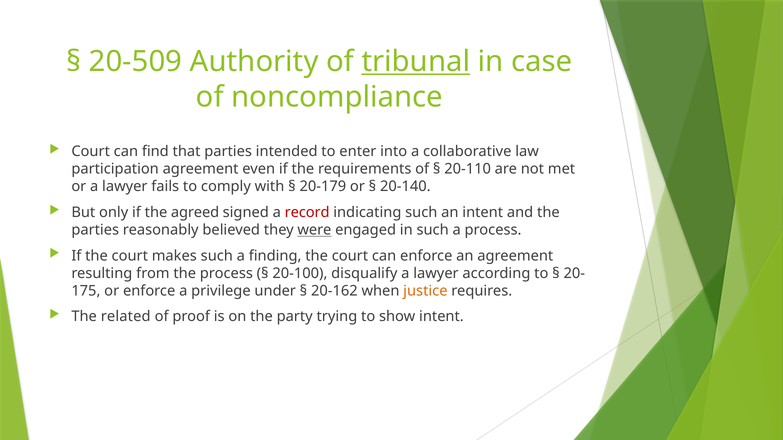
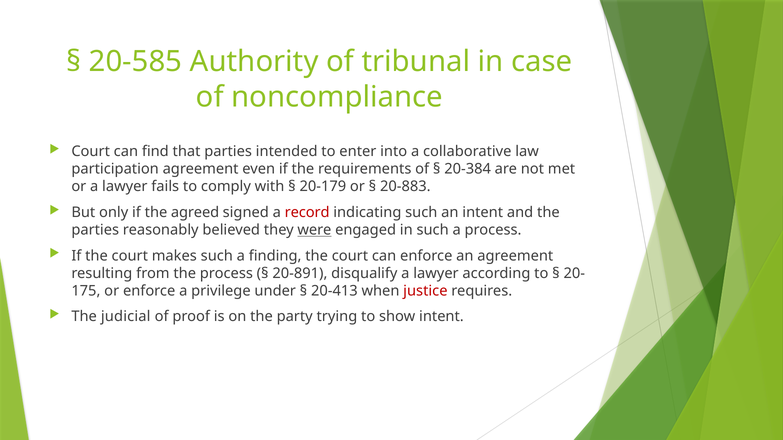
20-509: 20-509 -> 20-585 (136, 62)
tribunal underline: present -> none (416, 62)
20-110: 20-110 -> 20-384 (468, 169)
20-140: 20-140 -> 20-883 (405, 187)
20-100: 20-100 -> 20-891 (300, 274)
20-162: 20-162 -> 20-413 (334, 291)
justice colour: orange -> red (425, 291)
related: related -> judicial (126, 317)
